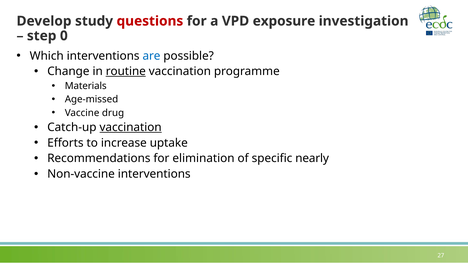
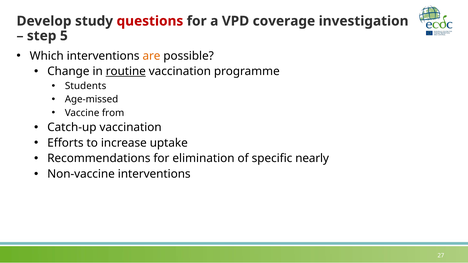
exposure: exposure -> coverage (284, 21)
0: 0 -> 5 (64, 36)
are colour: blue -> orange (151, 56)
Materials: Materials -> Students (86, 86)
drug: drug -> from (113, 113)
vaccination underline: present -> none (131, 127)
